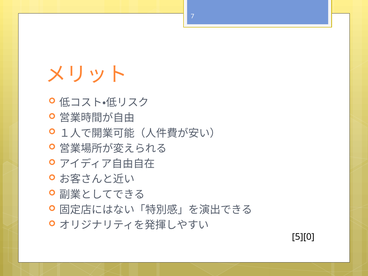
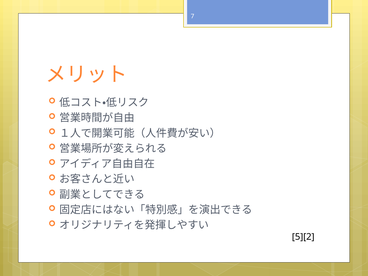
5][0: 5][0 -> 5][2 (303, 237)
